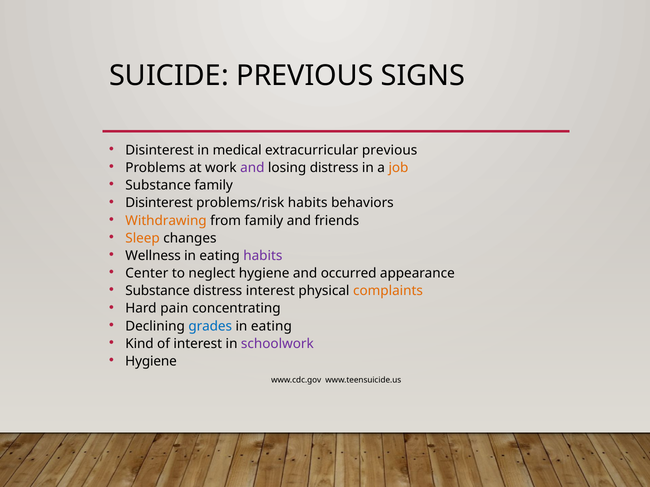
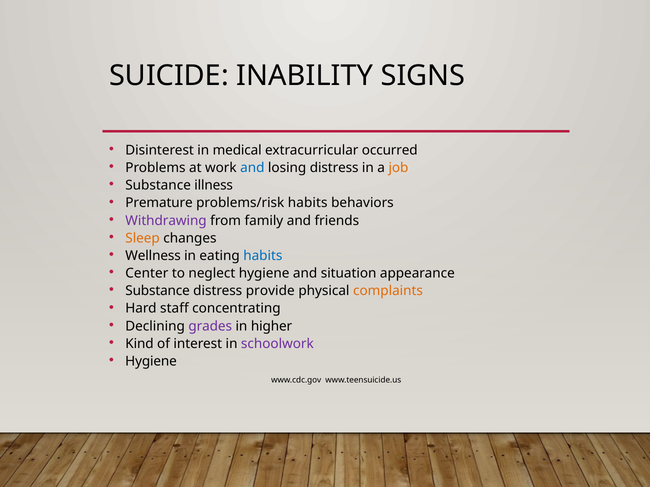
SUICIDE PREVIOUS: PREVIOUS -> INABILITY (305, 76)
extracurricular previous: previous -> occurred (390, 150)
and colour: purple -> blue (252, 168)
Substance family: family -> illness (214, 186)
Disinterest: Disinterest -> Premature (159, 203)
Withdrawing colour: orange -> purple (166, 221)
habits colour: purple -> blue (263, 256)
occurred: occurred -> situation (349, 274)
distress interest: interest -> provide (270, 291)
pain: pain -> staff (174, 309)
grades colour: blue -> purple (210, 326)
eating: eating -> higher (272, 326)
